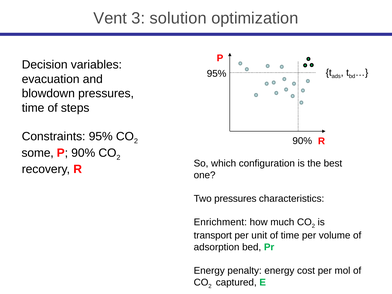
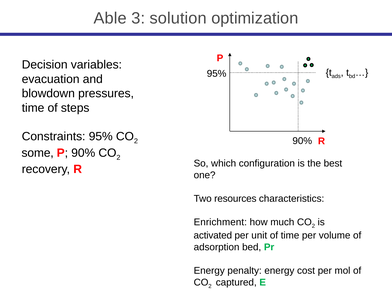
Vent: Vent -> Able (110, 18)
Two pressures: pressures -> resources (235, 199)
transport: transport -> activated (213, 235)
